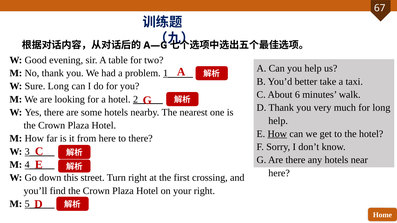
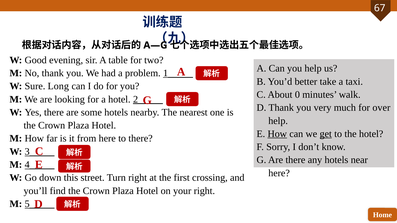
6: 6 -> 0 (297, 95)
for long: long -> over (381, 108)
get underline: none -> present (326, 134)
